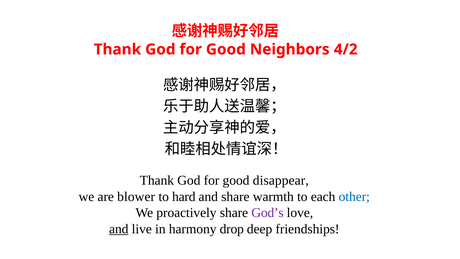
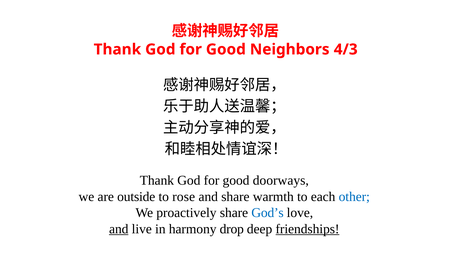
4/2: 4/2 -> 4/3 (346, 49)
disappear: disappear -> doorways (281, 180)
blower: blower -> outside (136, 196)
hard: hard -> rose (184, 196)
God’s colour: purple -> blue (268, 213)
friendships underline: none -> present (307, 229)
